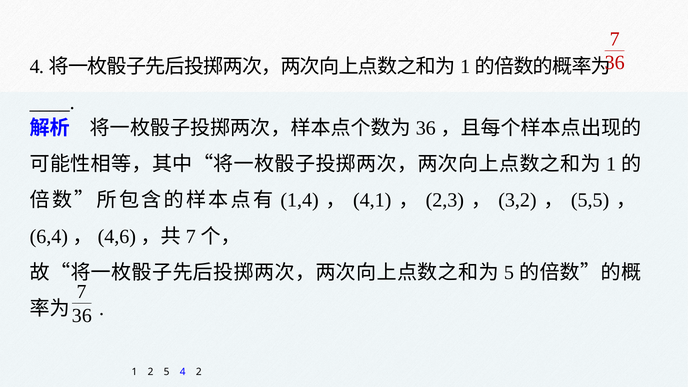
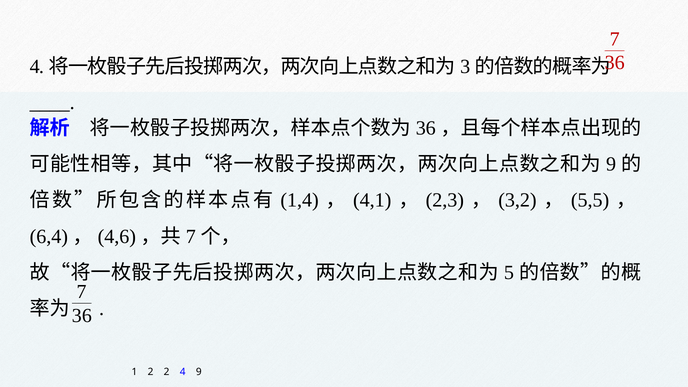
1: 1 -> 3 (465, 66)
1: 1 -> 9 (611, 164)
2 5: 5 -> 2 (167, 372)
4 2: 2 -> 9 (199, 372)
